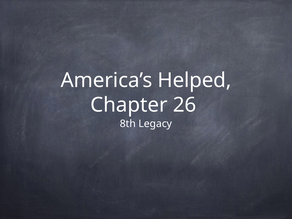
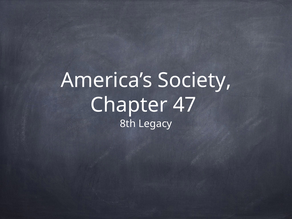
Helped: Helped -> Society (194, 80)
26: 26 -> 47 (185, 105)
